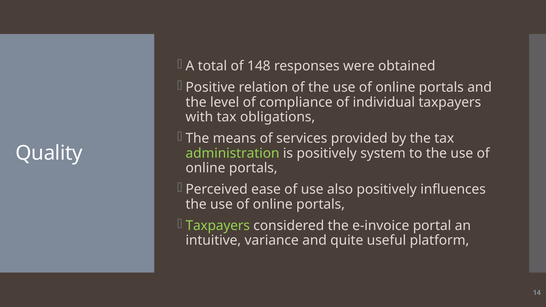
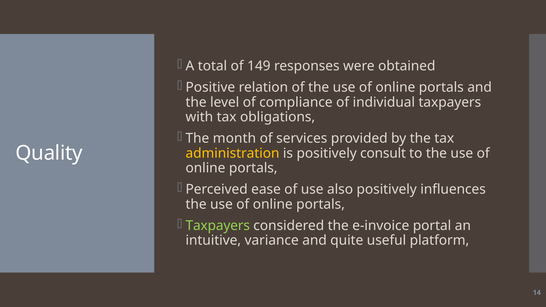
148: 148 -> 149 (259, 66)
means: means -> month (234, 139)
administration colour: light green -> yellow (233, 153)
system: system -> consult (383, 153)
